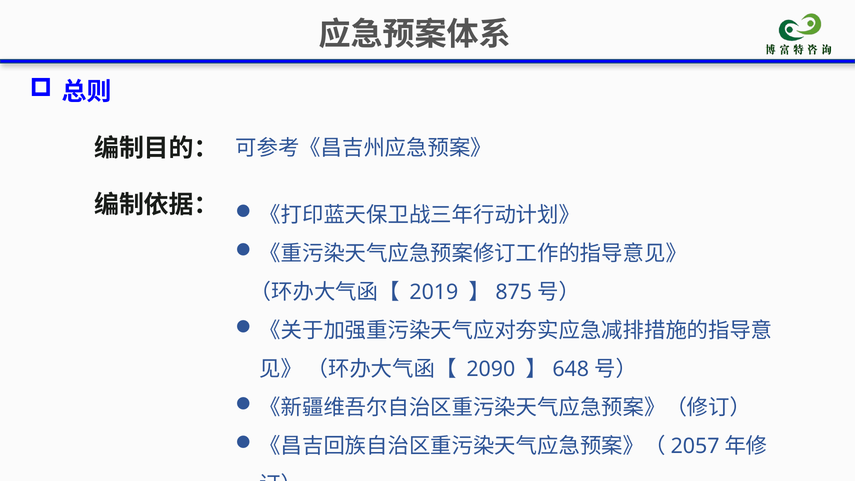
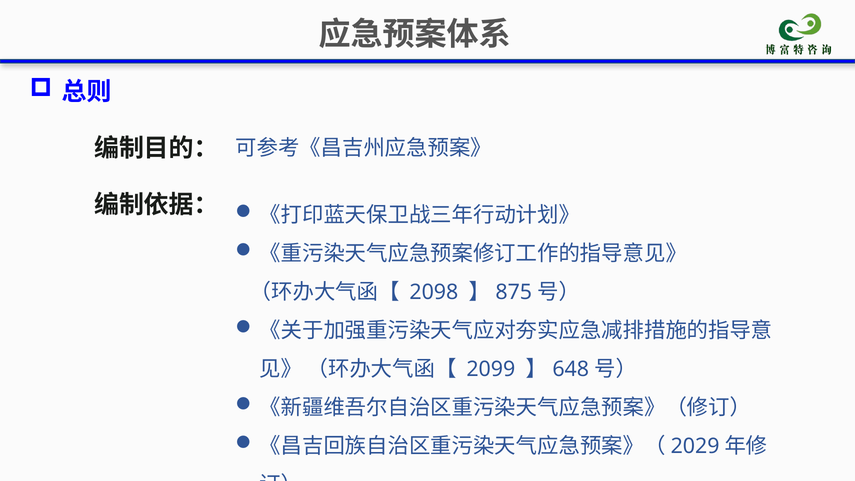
2019: 2019 -> 2098 (434, 292)
2090: 2090 -> 2099 (491, 369)
2057: 2057 -> 2029 (695, 446)
